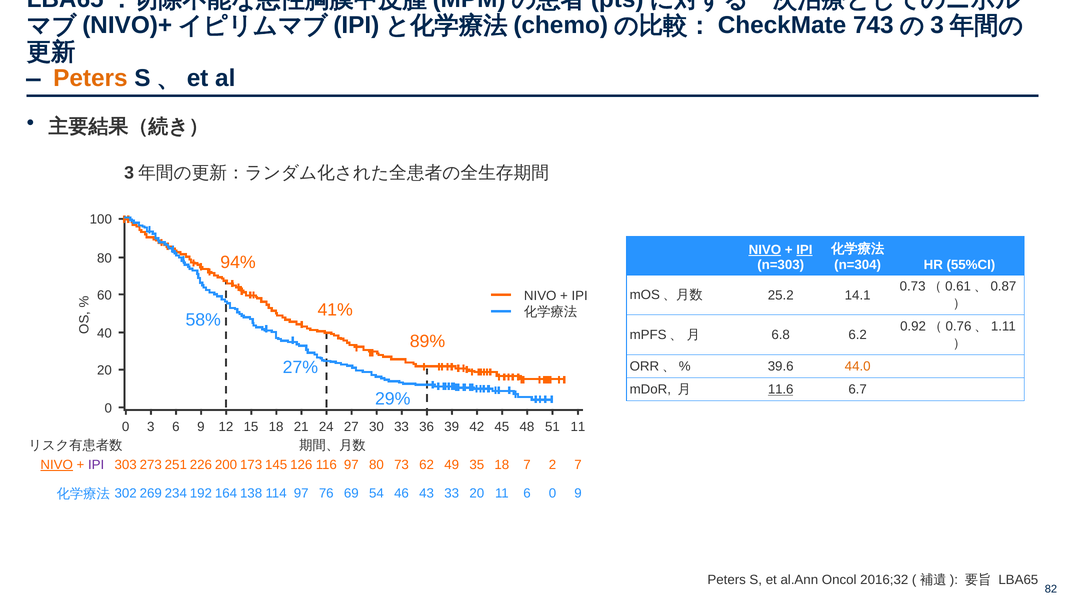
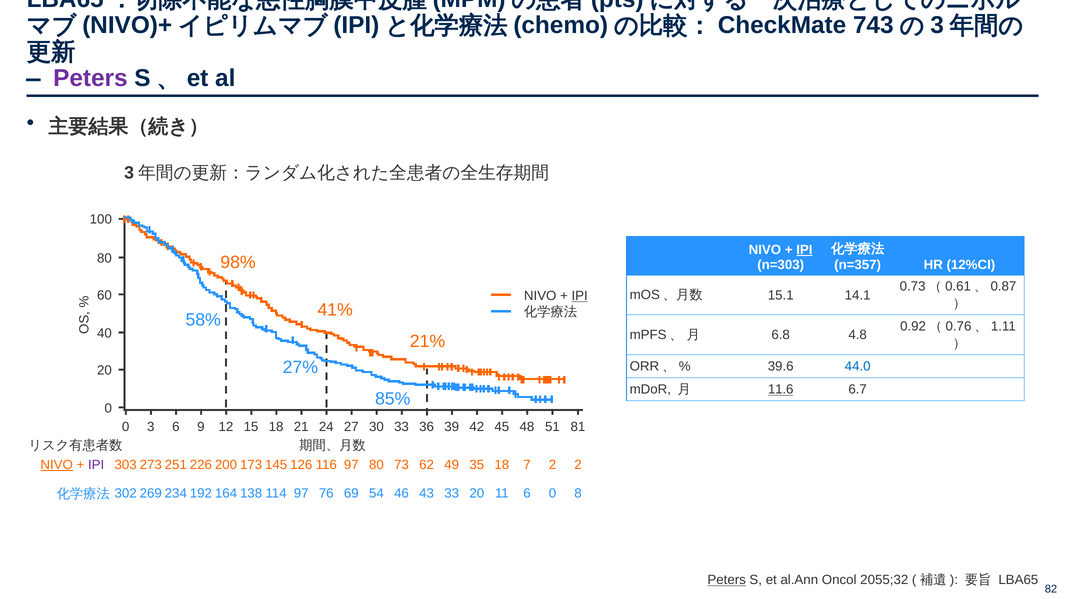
Peters colour: orange -> purple (90, 78)
NIVO underline: present -> none (765, 250)
94%: 94% -> 98% (238, 262)
n=304: n=304 -> n=357 (858, 265)
55%CI: 55%CI -> 12%CI (971, 265)
25.2: 25.2 -> 15.1 (781, 295)
IPI underline: none -> present (580, 296)
6.2: 6.2 -> 4.8 (858, 335)
89%: 89% -> 21% (427, 341)
44.0 colour: orange -> blue (858, 367)
29%: 29% -> 85% (393, 399)
51 11: 11 -> 81 (578, 427)
2 7: 7 -> 2 (578, 465)
0 9: 9 -> 8 (578, 493)
Peters underline: none -> present (727, 580)
2016;32: 2016;32 -> 2055;32 (884, 580)
